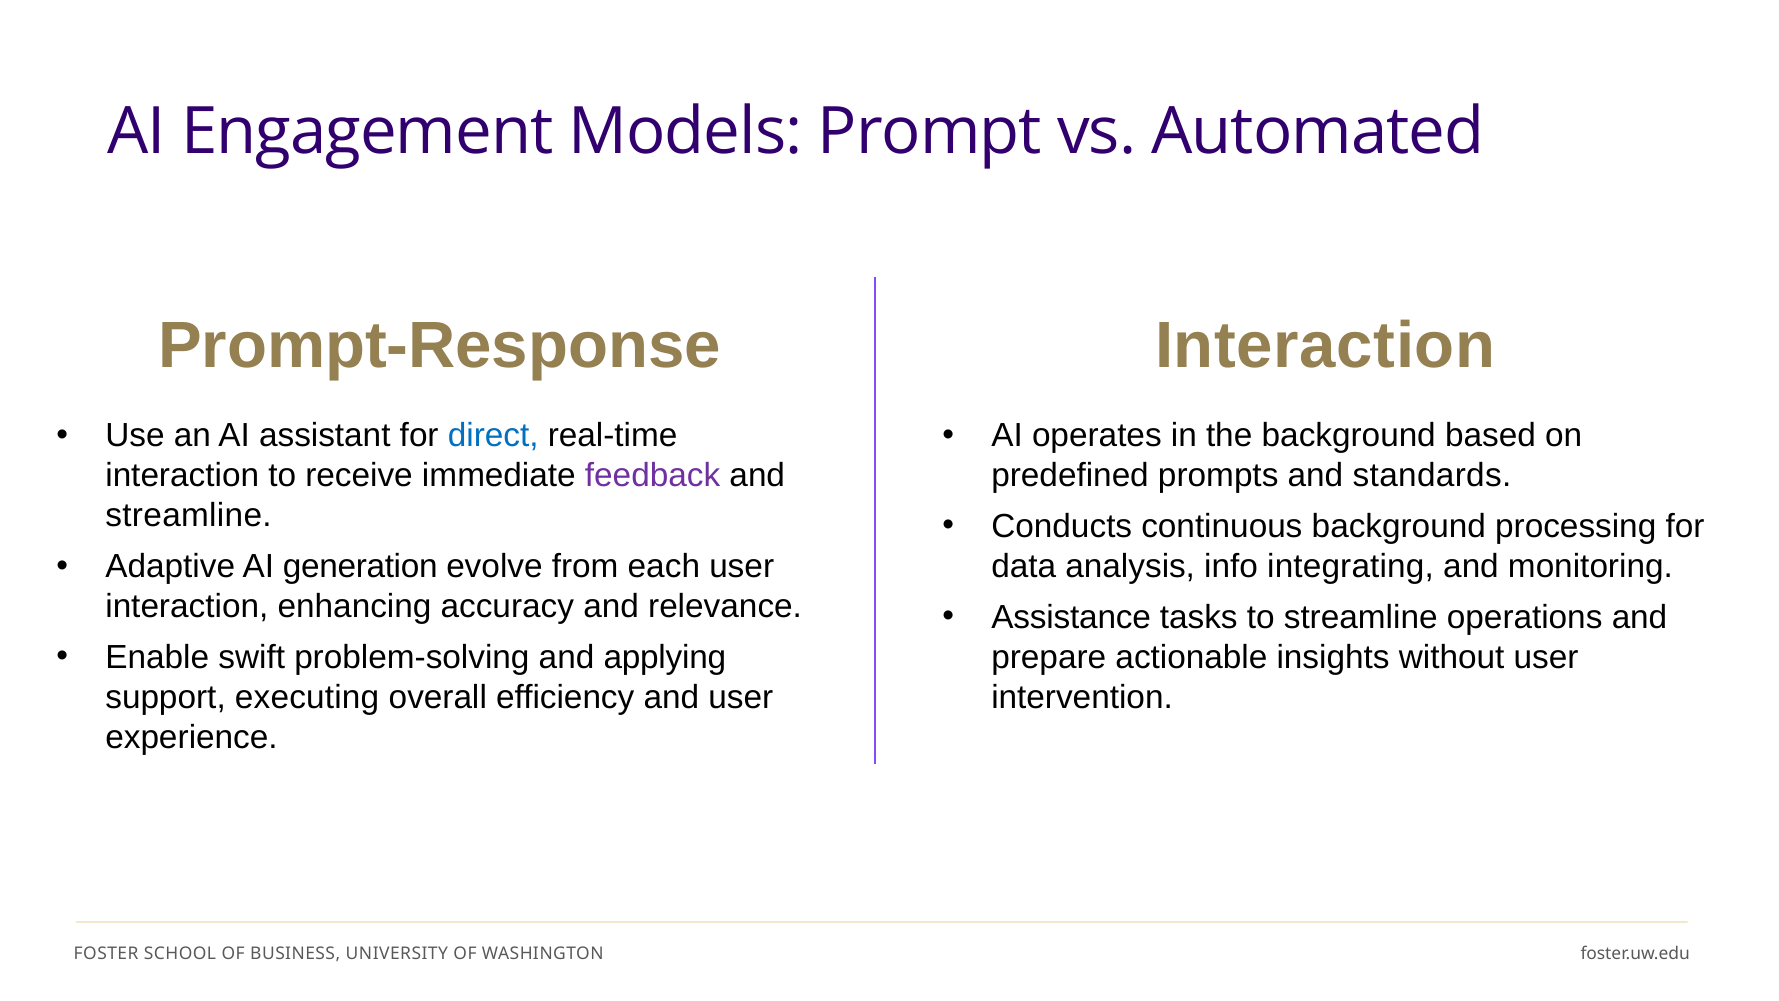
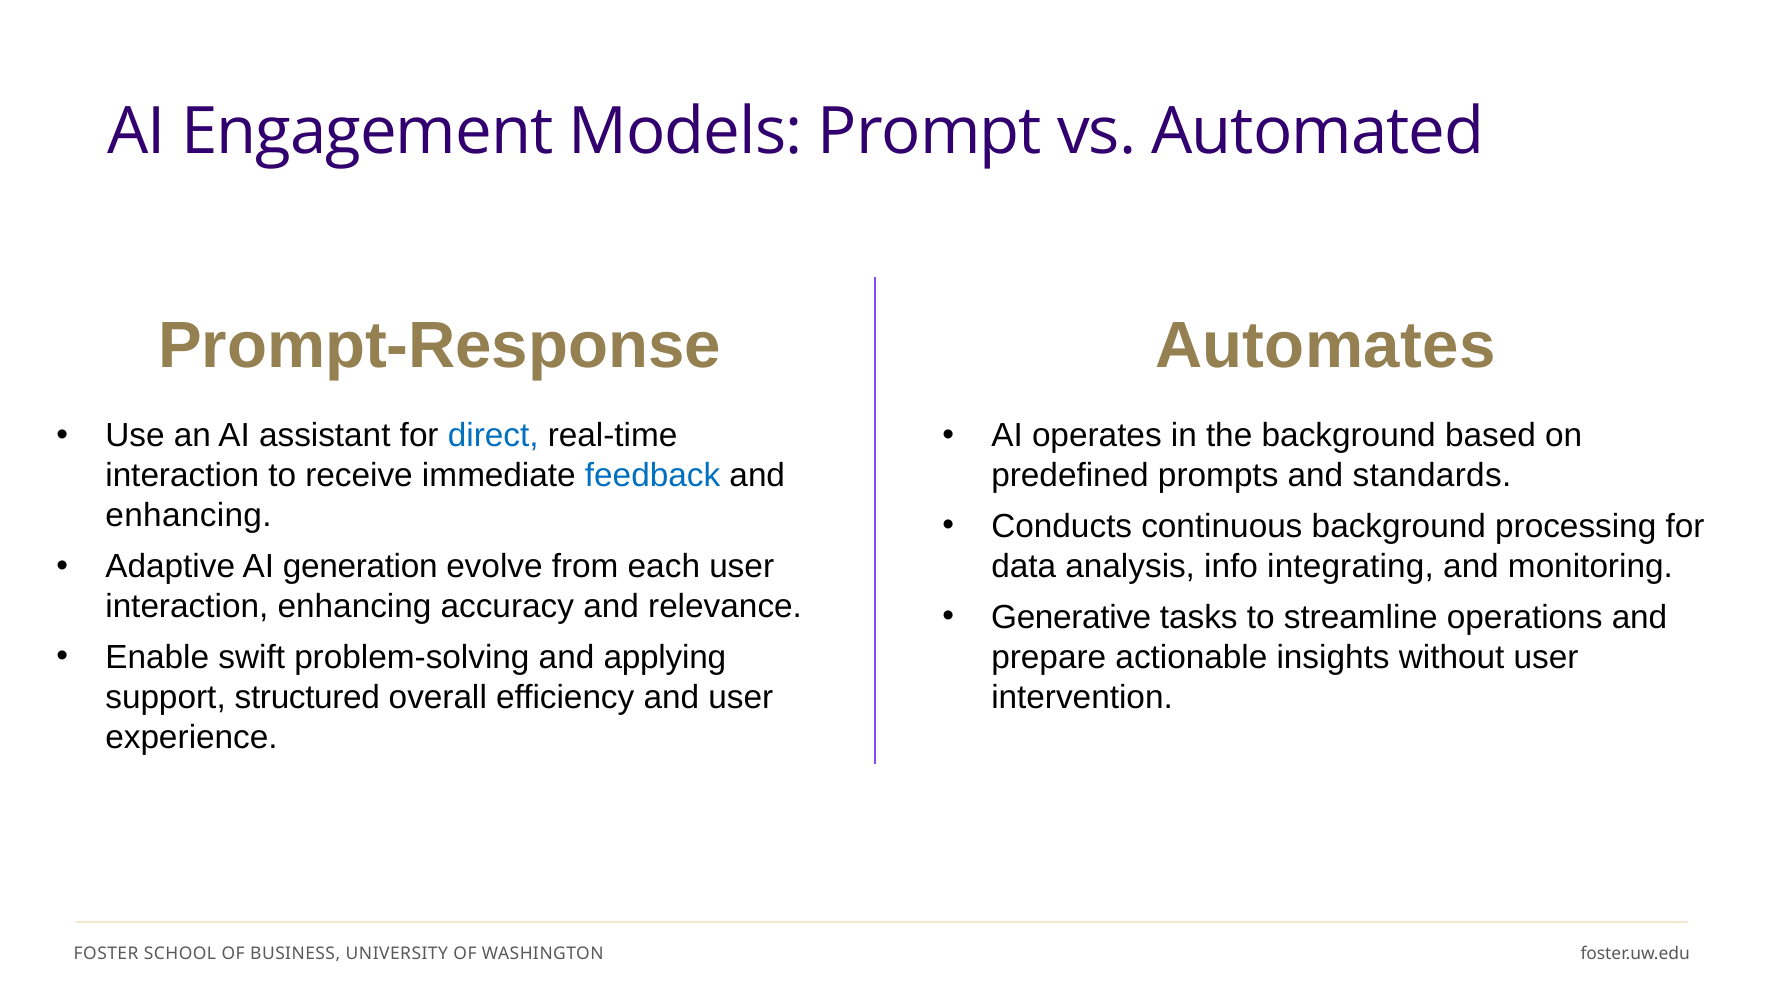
Interaction: Interaction -> Automates (1325, 346)
feedback colour: purple -> blue (653, 476)
streamline: streamline -> enhancing (189, 516)
Assistance: Assistance -> Generative (1071, 618)
executing: executing -> structured (307, 698)
